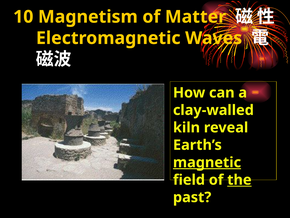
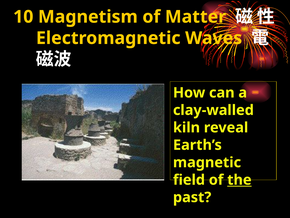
magnetic underline: present -> none (207, 162)
